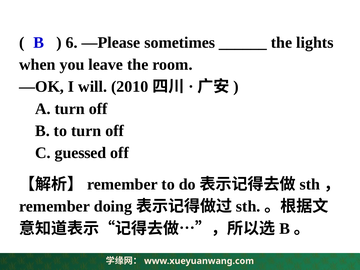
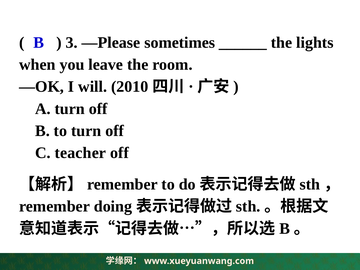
6: 6 -> 3 (72, 43)
guessed: guessed -> teacher (80, 153)
